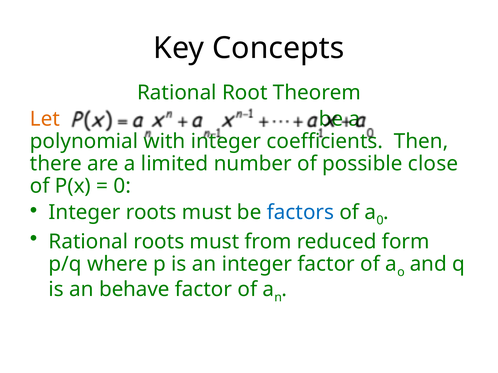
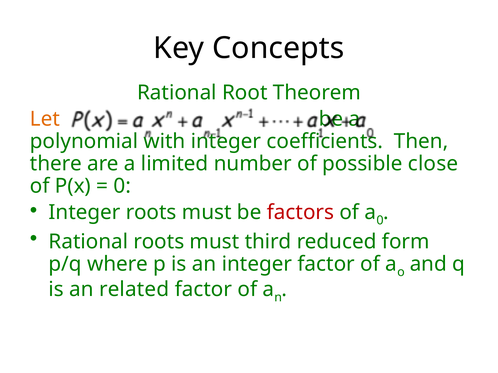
factors colour: blue -> red (300, 213)
from: from -> third (268, 242)
behave: behave -> related (134, 290)
